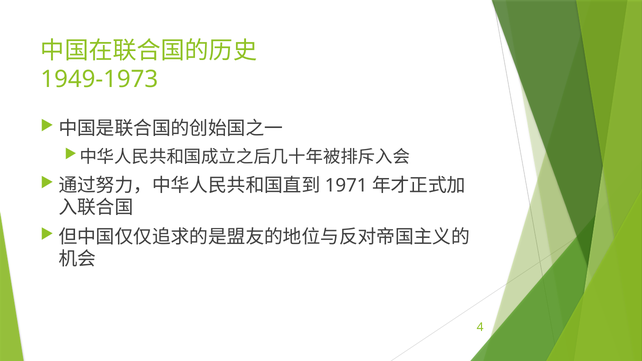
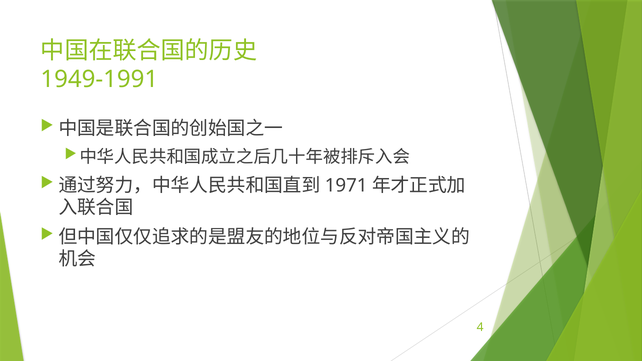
1949-1973: 1949-1973 -> 1949-1991 (99, 80)
